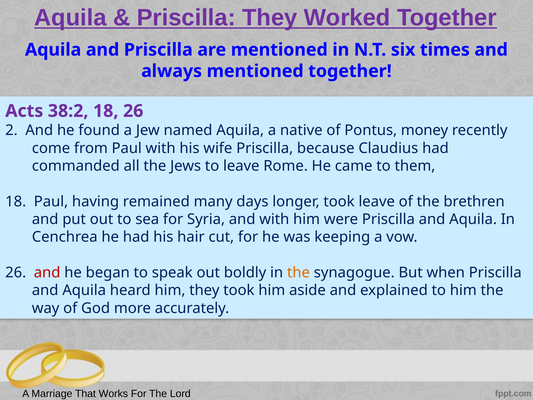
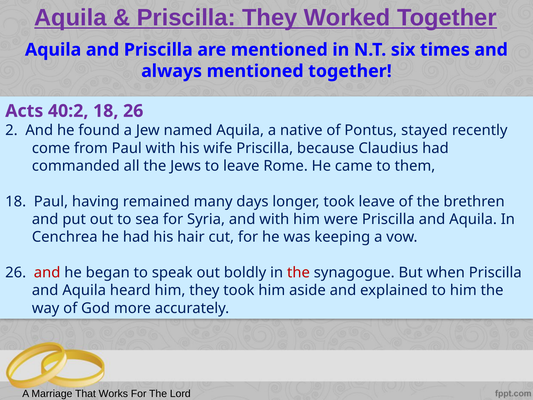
38:2: 38:2 -> 40:2 (68, 111)
money: money -> stayed (424, 130)
the colour: orange -> red (298, 272)
